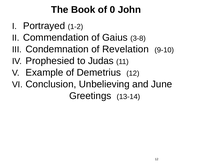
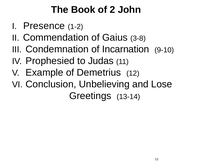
0: 0 -> 2 (112, 10)
Portrayed: Portrayed -> Presence (44, 26)
Revelation: Revelation -> Incarnation (126, 49)
June: June -> Lose (162, 84)
